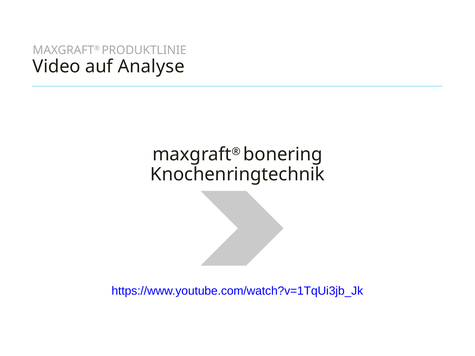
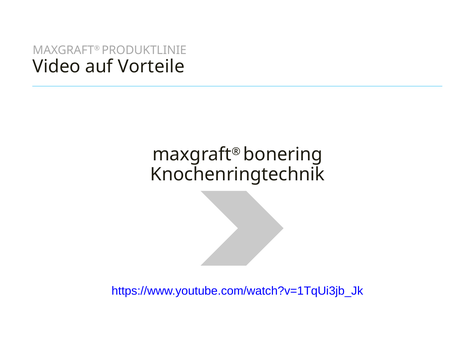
Analyse: Analyse -> Vorteile (151, 66)
